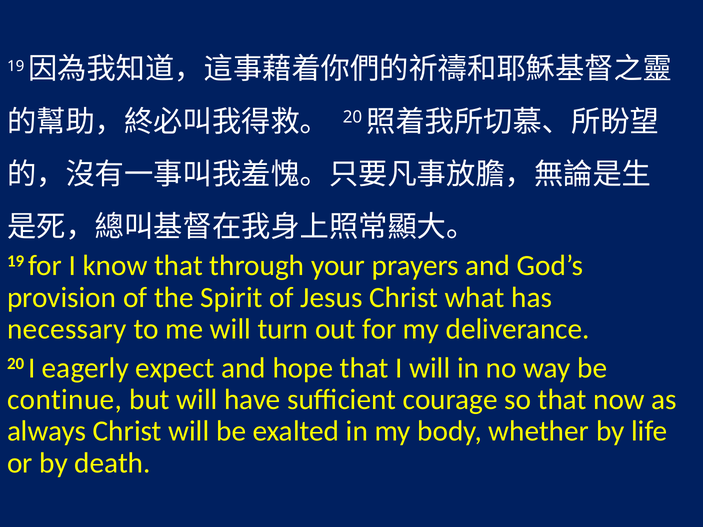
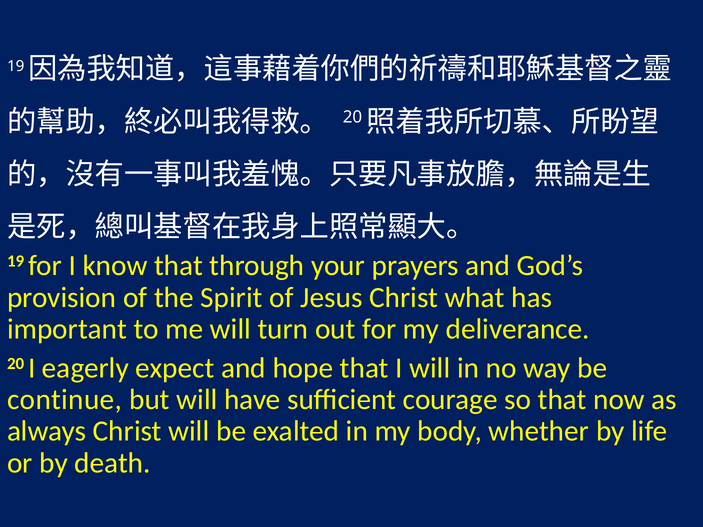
necessary: necessary -> important (67, 329)
